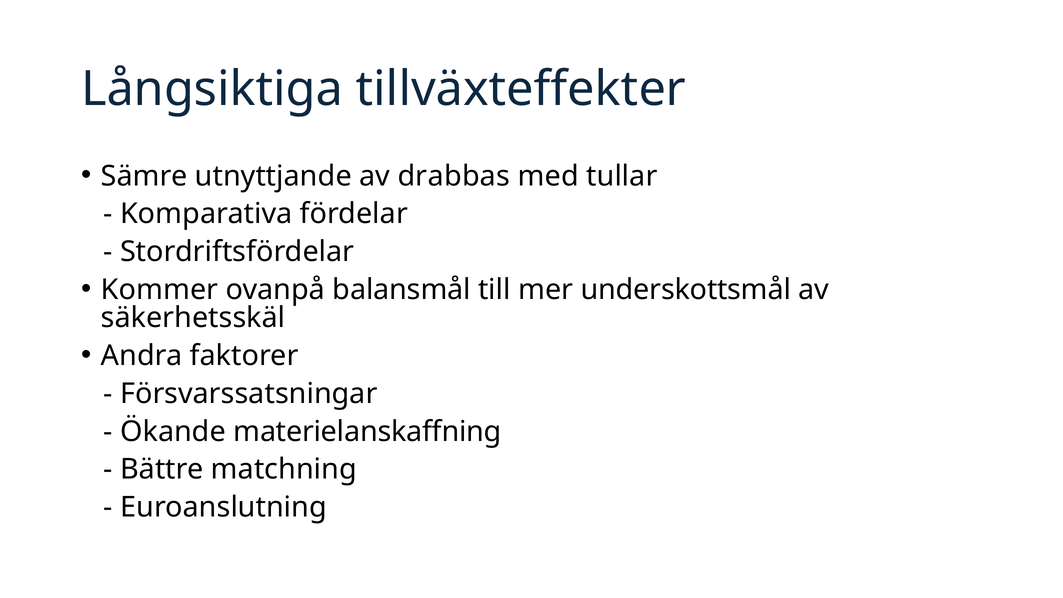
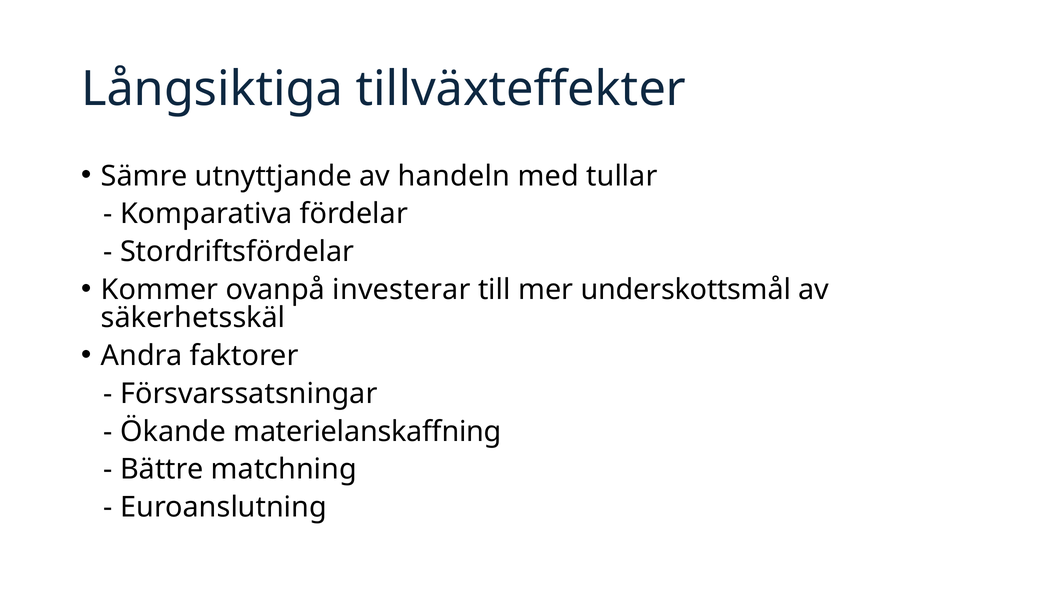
drabbas: drabbas -> handeln (454, 176)
balansmål: balansmål -> investerar (401, 290)
